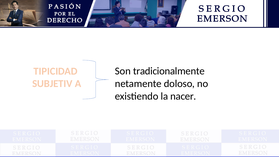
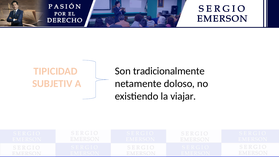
nacer: nacer -> viajar (183, 96)
